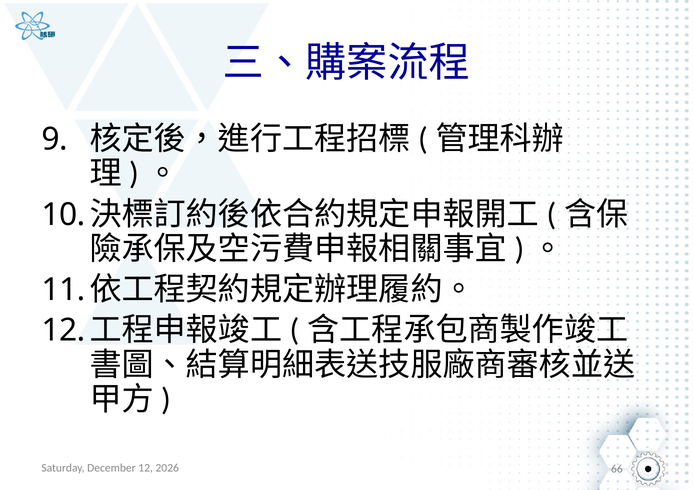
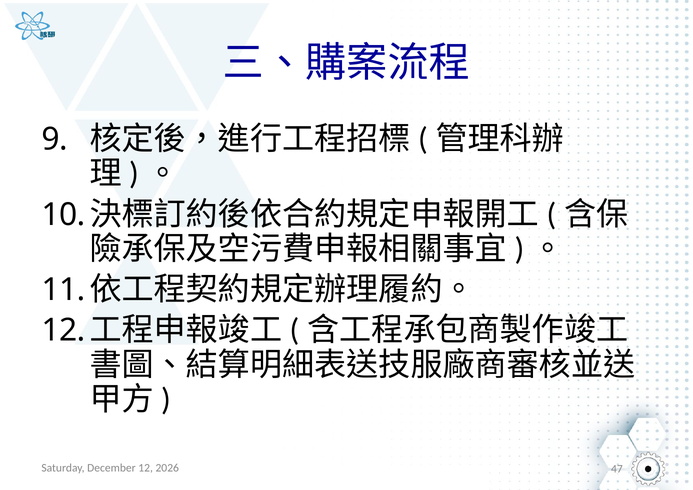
66: 66 -> 47 (617, 469)
